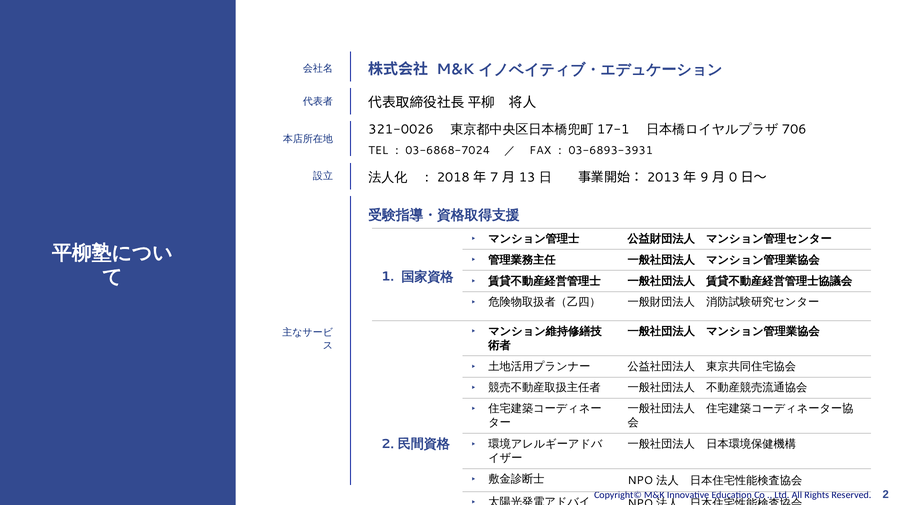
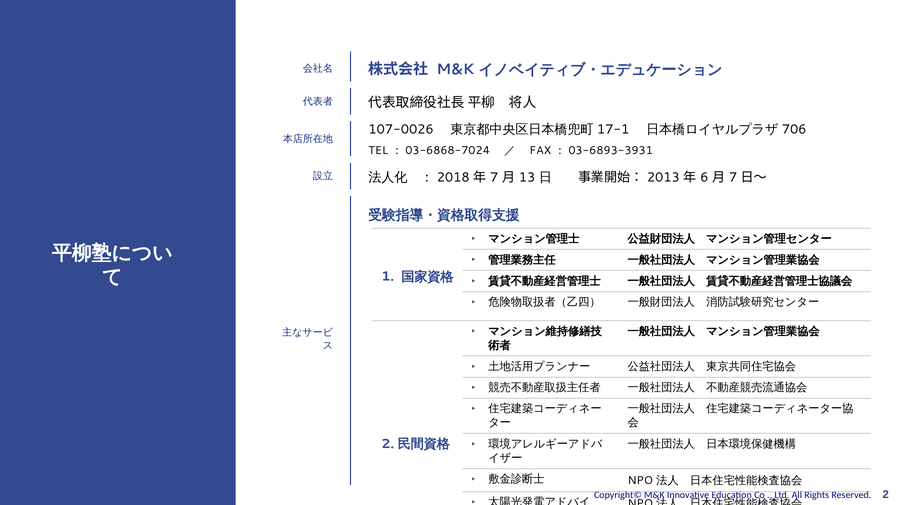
321-0026: 321-0026 -> 107-0026 (401, 130)
9: 9 -> 6 (704, 177)
0: 0 -> 7 (733, 177)
